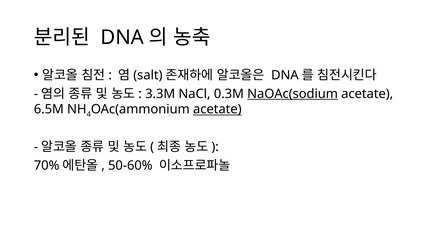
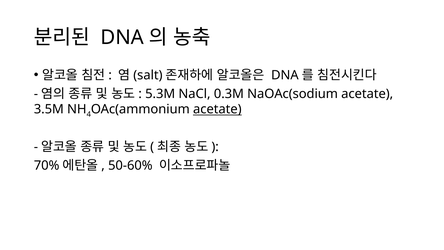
3.3M: 3.3M -> 5.3M (160, 94)
NaOAc(sodium underline: present -> none (293, 94)
6.5M: 6.5M -> 3.5M (49, 109)
